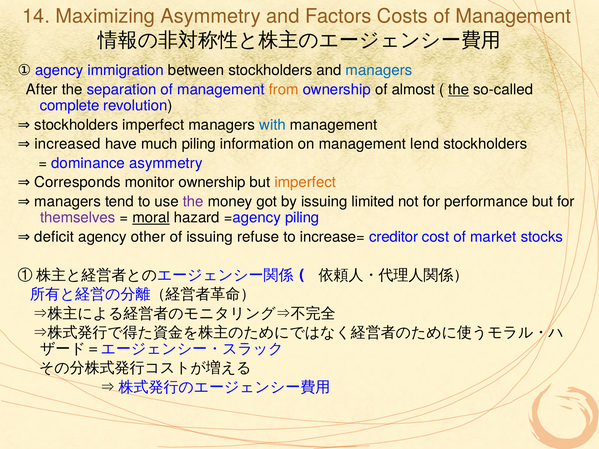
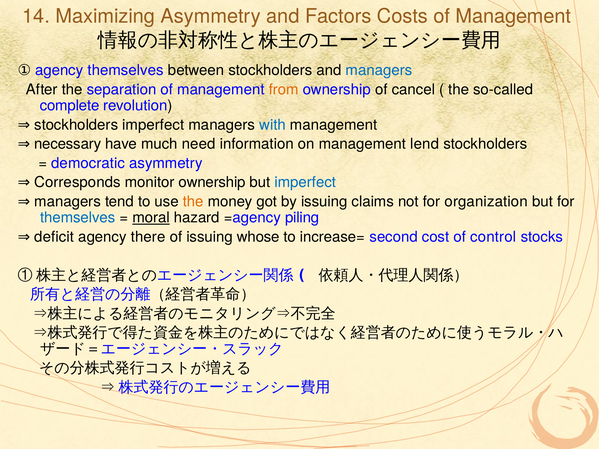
agency immigration: immigration -> themselves (126, 70)
almost: almost -> cancel (413, 90)
the underline: present -> none (459, 90)
increased: increased -> necessary (68, 144)
much piling: piling -> need (199, 144)
dominance: dominance -> democratic (88, 163)
imperfect colour: orange -> blue (305, 182)
the colour: purple -> orange (193, 202)
limited: limited -> claims (373, 202)
performance: performance -> organization (486, 202)
themselves colour: purple -> blue (78, 218)
other: other -> there (148, 237)
refuse: refuse -> whose (258, 237)
creditor: creditor -> second (394, 237)
market: market -> control (493, 237)
